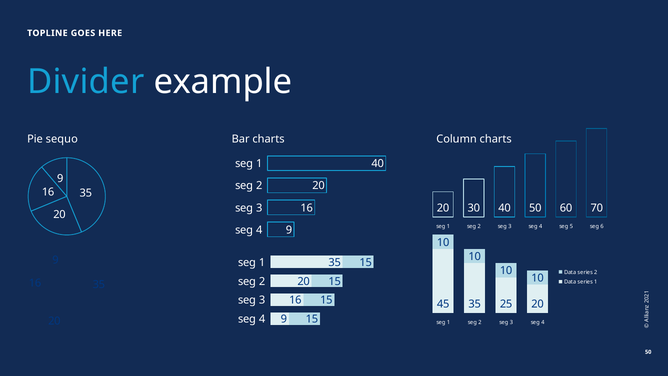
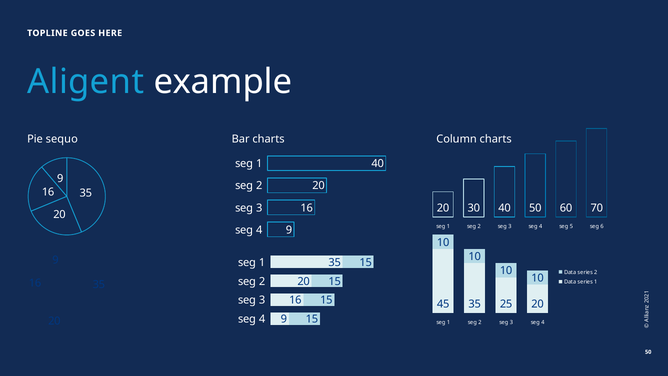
Divider: Divider -> Aligent (86, 82)
